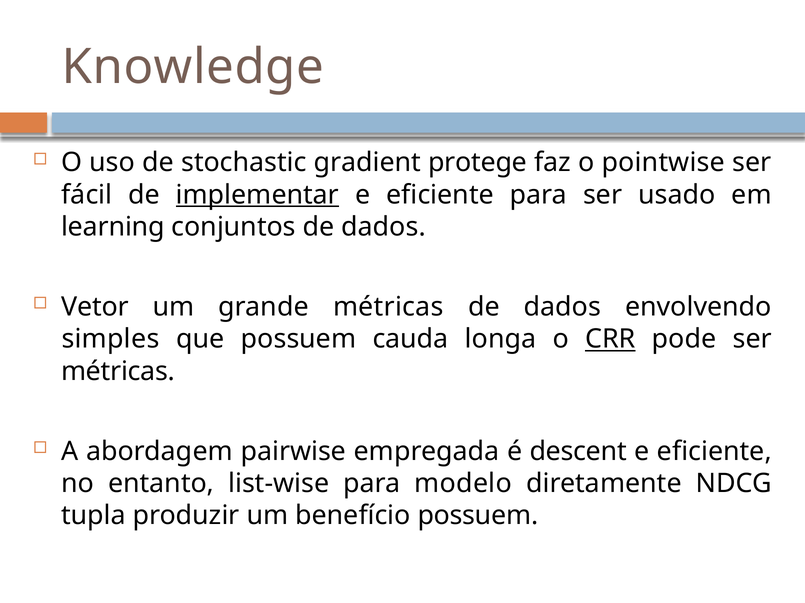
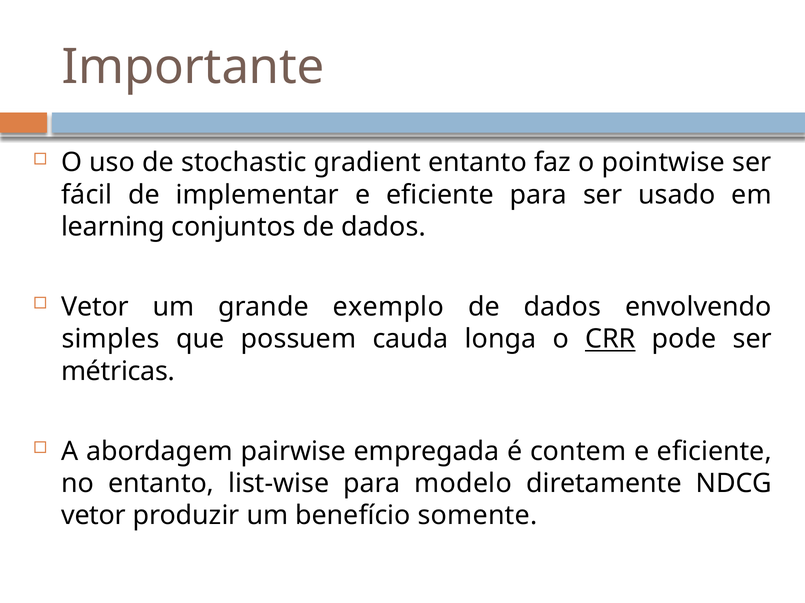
Knowledge: Knowledge -> Importante (193, 67)
gradient protege: protege -> entanto (477, 163)
implementar underline: present -> none (257, 195)
grande métricas: métricas -> exemplo (388, 307)
descent: descent -> contem (578, 452)
tupla: tupla -> vetor (94, 516)
benefício possuem: possuem -> somente (478, 516)
